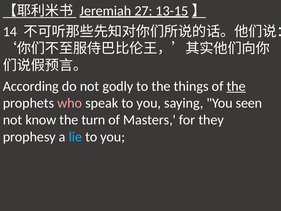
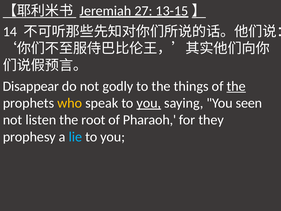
According: According -> Disappear (31, 86)
who colour: pink -> yellow (70, 103)
you underline: none -> present (149, 103)
know: know -> listen (41, 120)
turn: turn -> root (93, 120)
Masters: Masters -> Pharaoh (150, 120)
